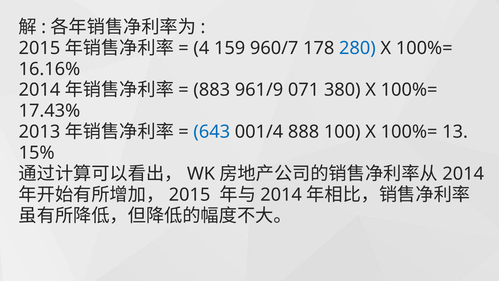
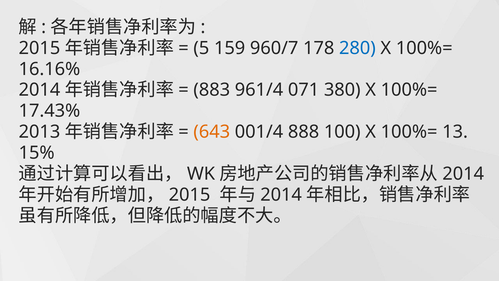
4: 4 -> 5 (201, 48)
961/9: 961/9 -> 961/4 (259, 90)
643 colour: blue -> orange (212, 132)
